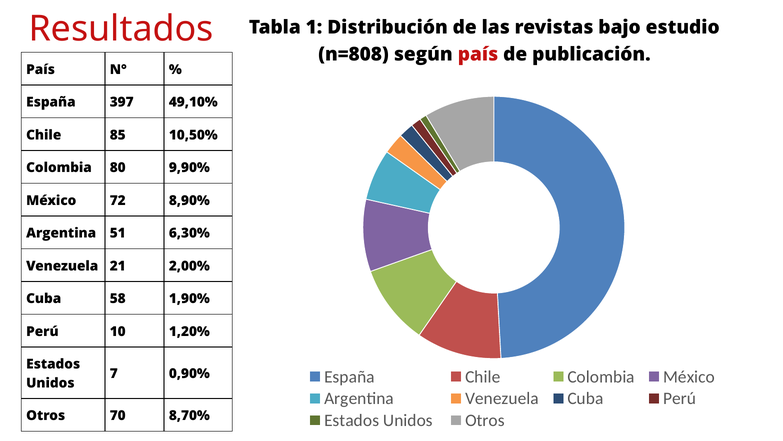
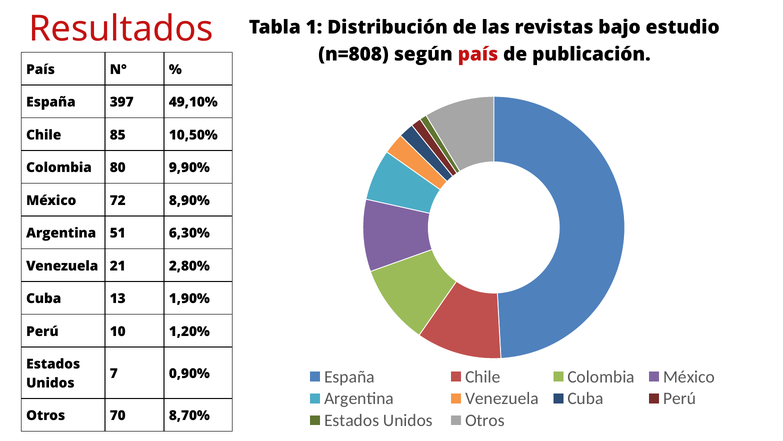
2,00%: 2,00% -> 2,80% (189, 266)
58: 58 -> 13 (118, 298)
